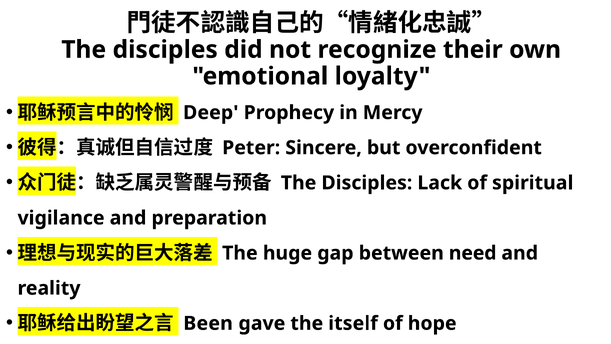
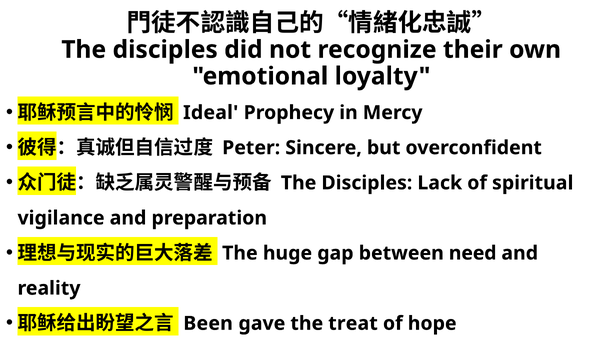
Deep: Deep -> Ideal (211, 113)
itself: itself -> treat (353, 323)
